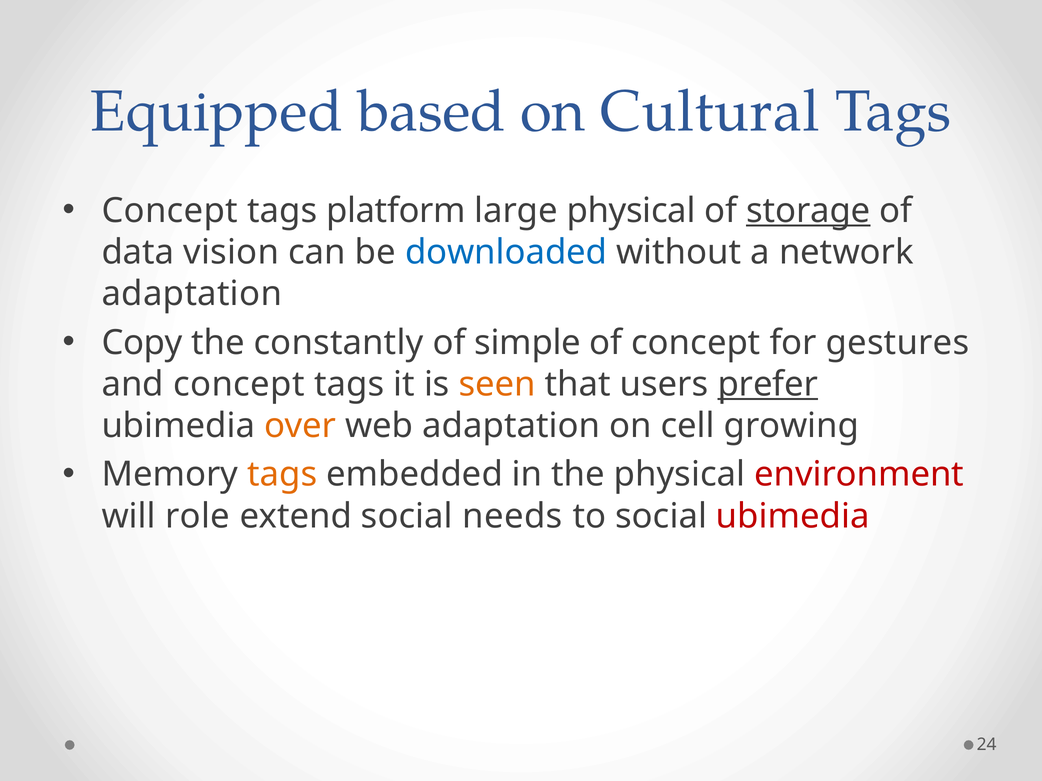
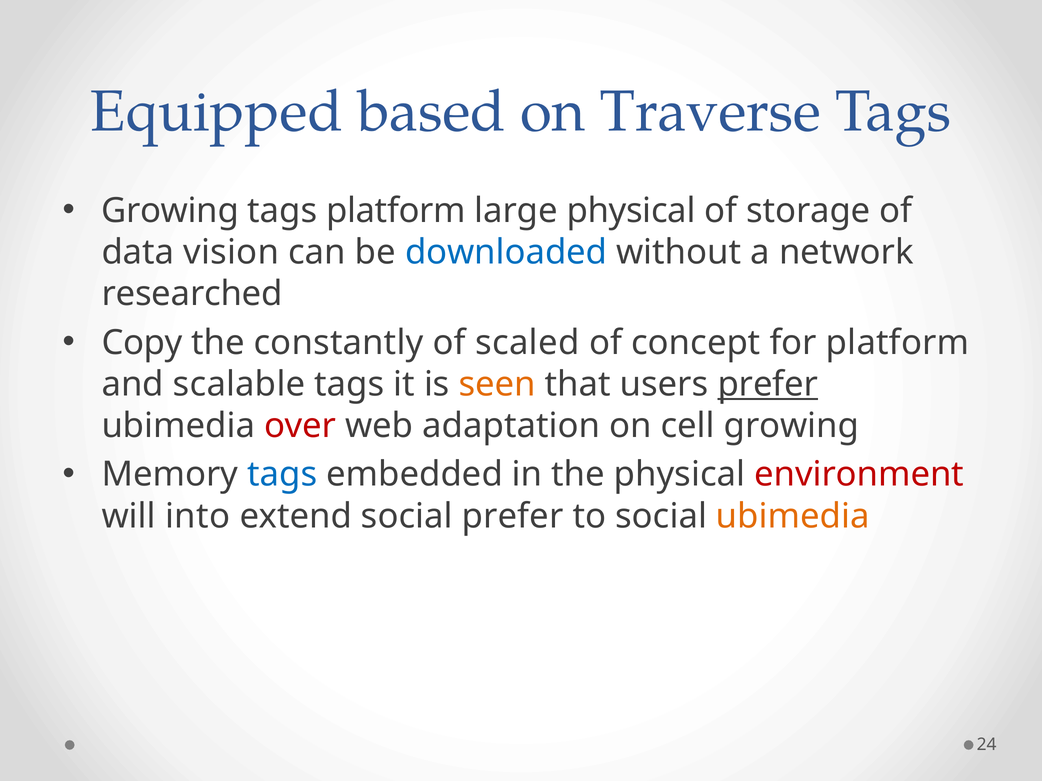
Cultural: Cultural -> Traverse (710, 112)
Concept: Concept -> Growing (170, 211)
storage underline: present -> none (808, 211)
adaptation: adaptation -> researched (192, 294)
simple: simple -> scaled (527, 343)
for gestures: gestures -> platform (898, 343)
and concept: concept -> scalable (239, 384)
over colour: orange -> red (300, 426)
tags colour: orange -> blue (282, 475)
role: role -> into (198, 516)
social needs: needs -> prefer (513, 516)
ubimedia colour: red -> orange (793, 516)
